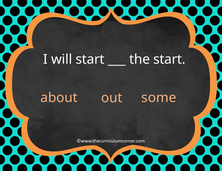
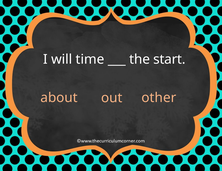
will start: start -> time (90, 59)
some: some -> other (159, 98)
